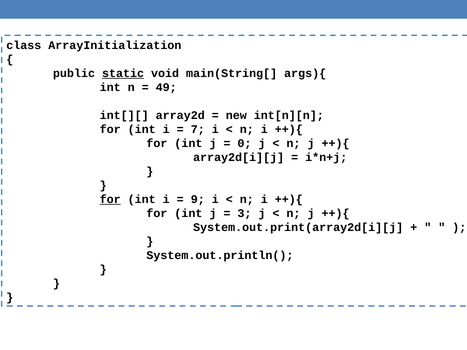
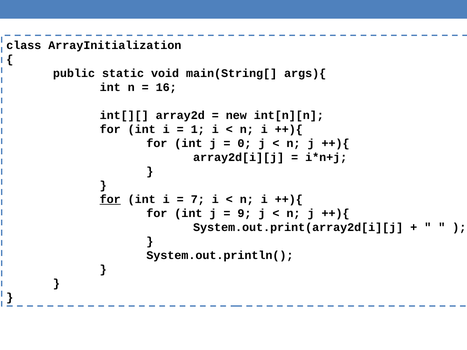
static underline: present -> none (123, 73)
49: 49 -> 16 (166, 88)
7: 7 -> 1 (198, 130)
9: 9 -> 7 (198, 200)
3: 3 -> 9 (244, 214)
